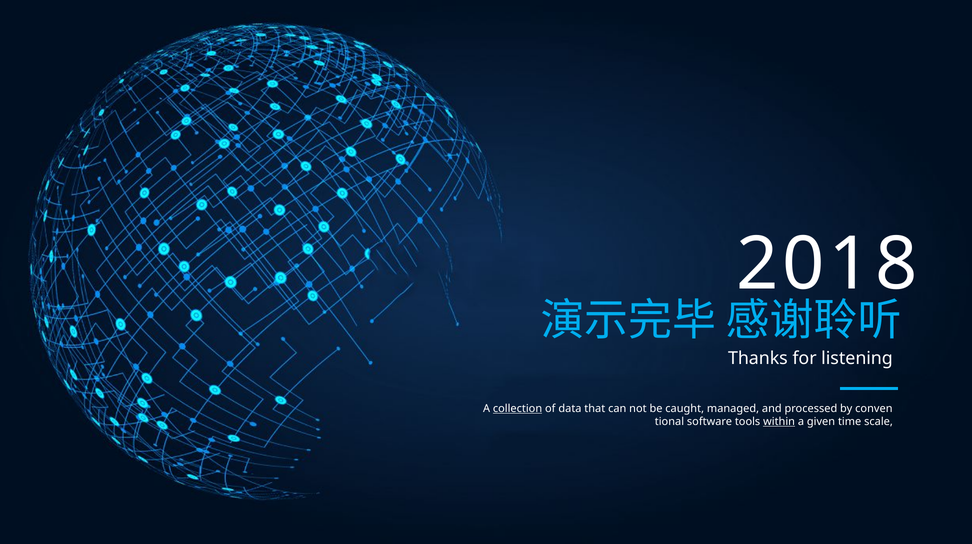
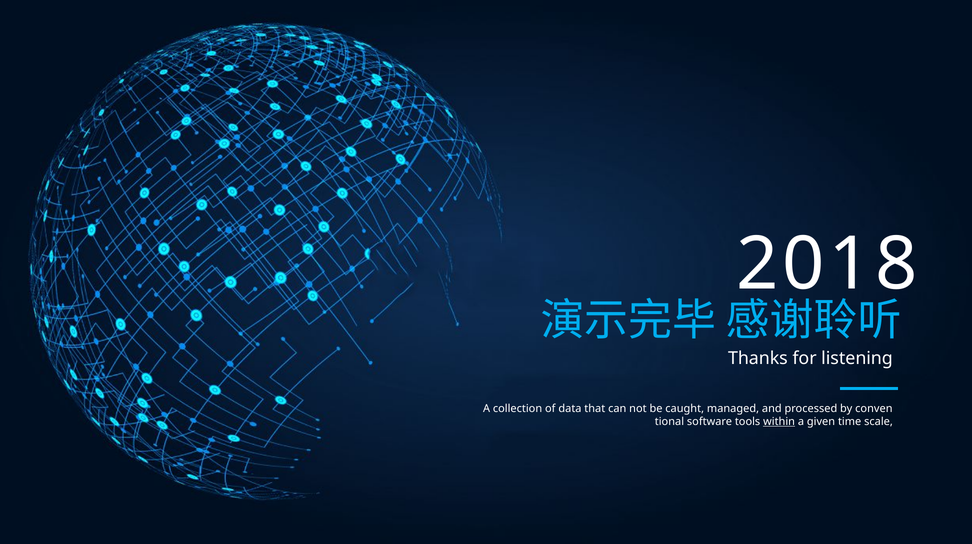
collection underline: present -> none (518, 409)
